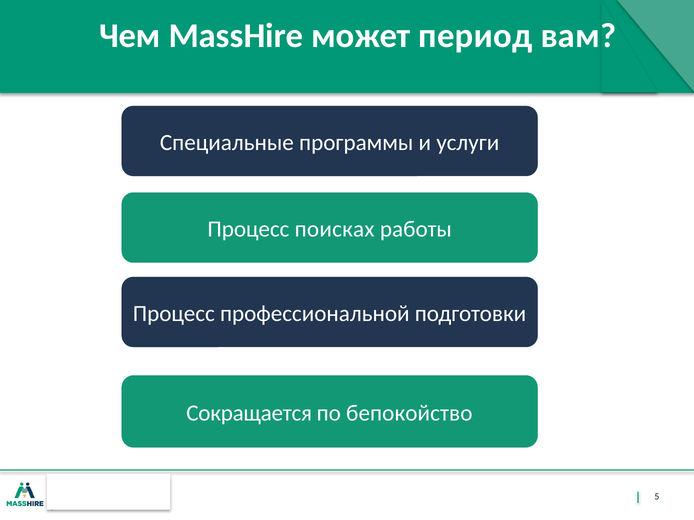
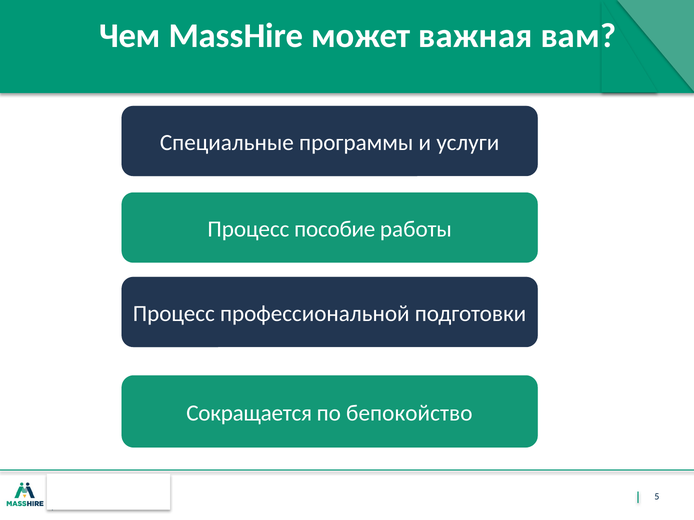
период: период -> важная (475, 36)
поисках: поисках -> пособие (335, 229)
